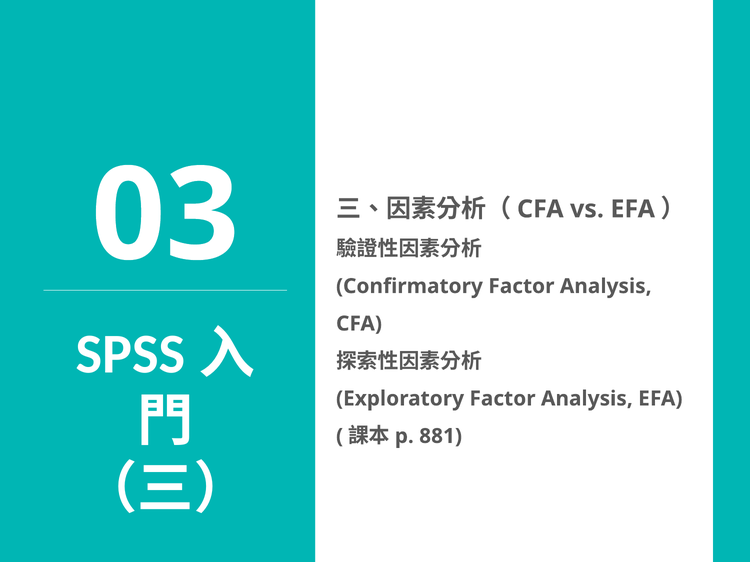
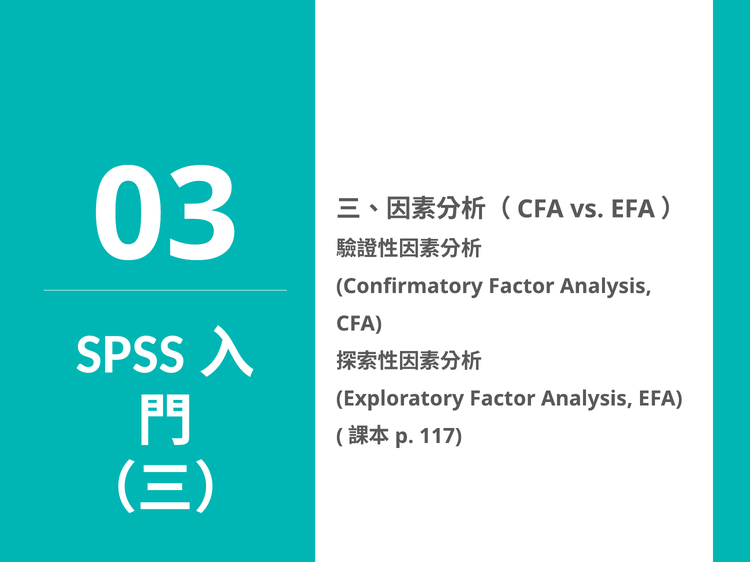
881: 881 -> 117 (441, 436)
